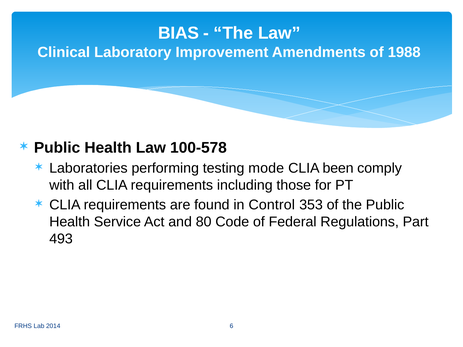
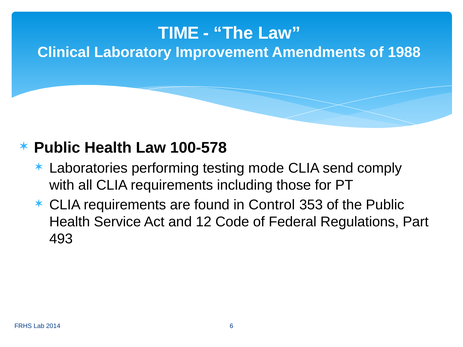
BIAS: BIAS -> TIME (179, 33)
been: been -> send (338, 168)
80: 80 -> 12 (204, 222)
